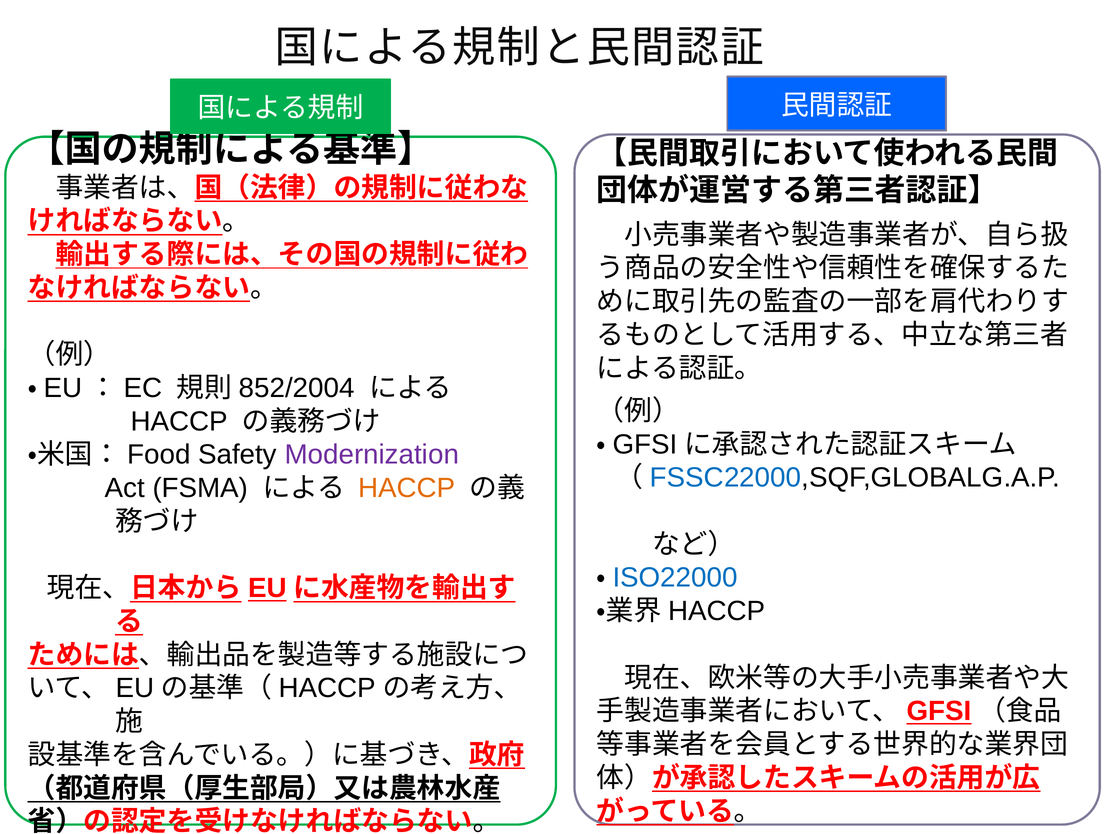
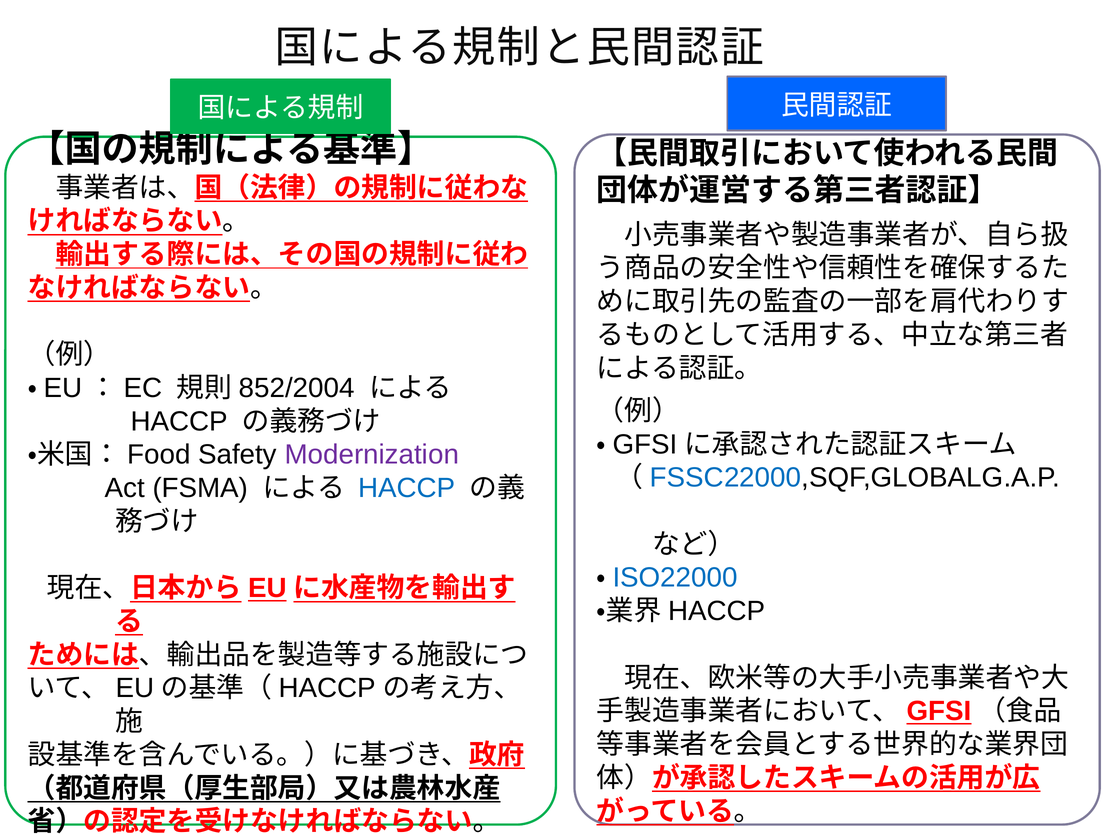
HACCP colour: orange -> blue (407, 488)
